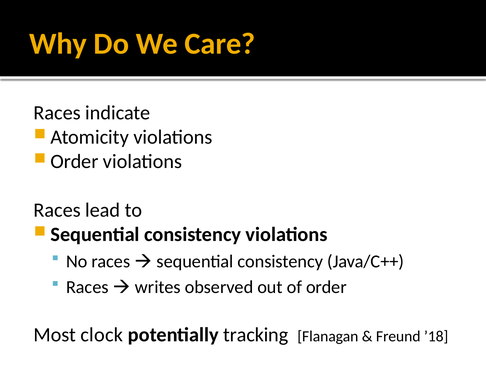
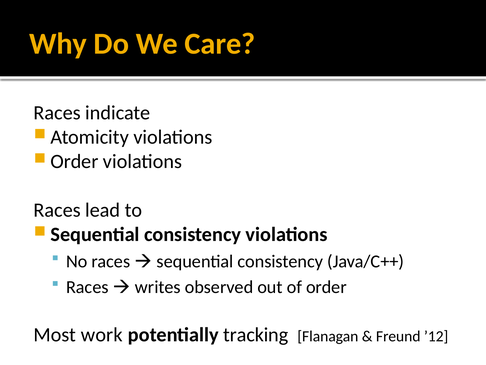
clock: clock -> work (102, 334)
’18: ’18 -> ’12 (436, 336)
